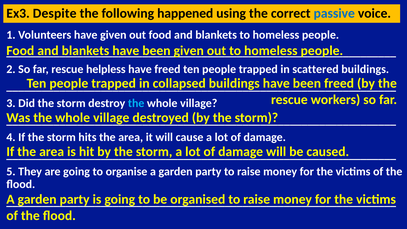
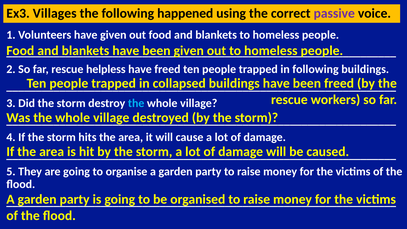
Despite: Despite -> Villages (55, 13)
passive colour: blue -> purple (334, 13)
in scattered: scattered -> following (316, 69)
